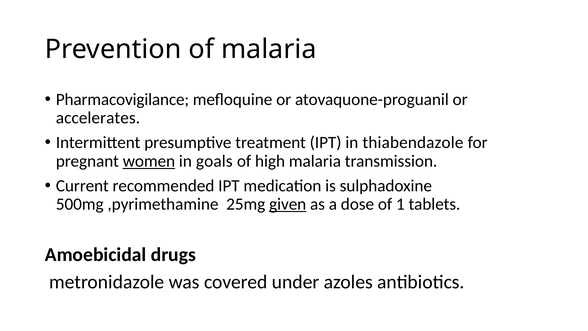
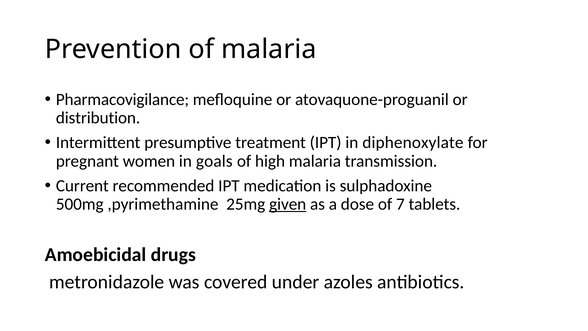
accelerates: accelerates -> distribution (98, 118)
thiabendazole: thiabendazole -> diphenoxylate (413, 142)
women underline: present -> none (149, 161)
1: 1 -> 7 (400, 204)
